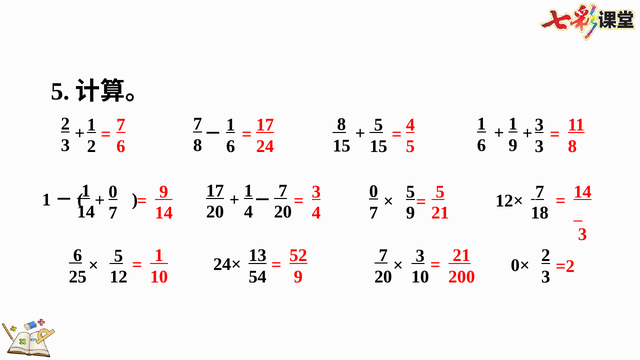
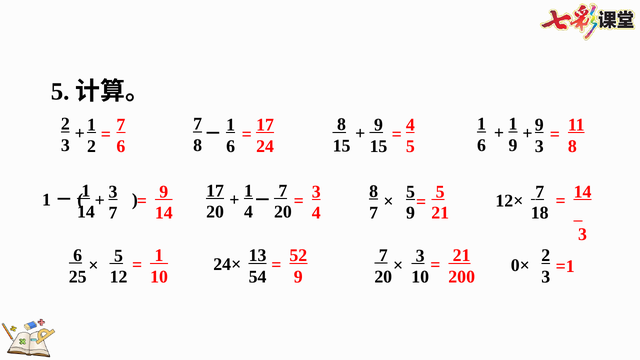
3: 3 -> 9 (539, 125)
5: 5 -> 9 (378, 125)
0: 0 -> 8 (374, 191)
0: 0 -> 3 (113, 192)
=2: =2 -> =1 (565, 266)
